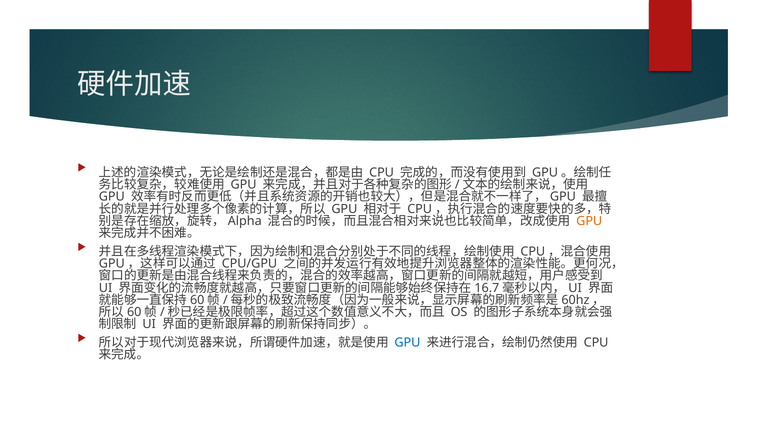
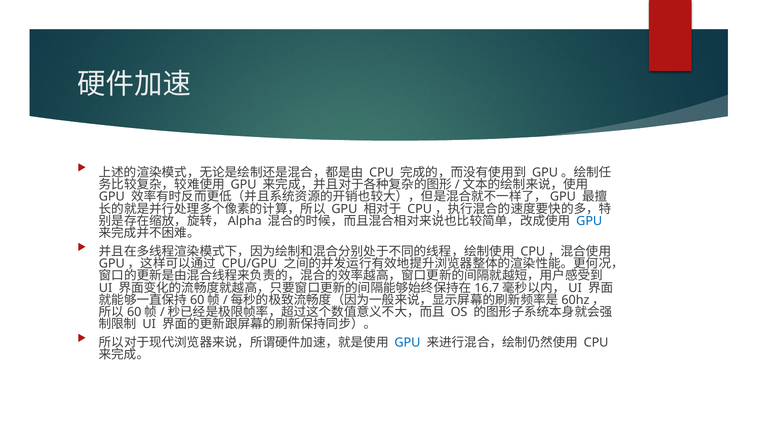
GPU colour: orange -> blue (589, 221)
